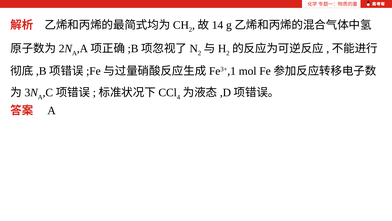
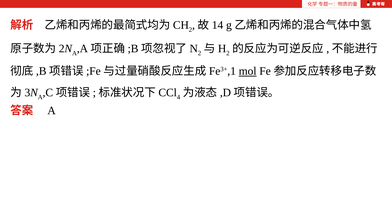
mol underline: none -> present (248, 71)
